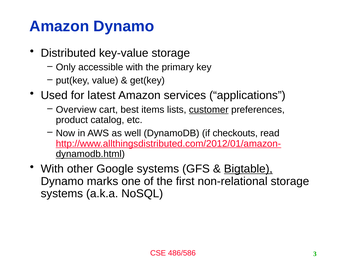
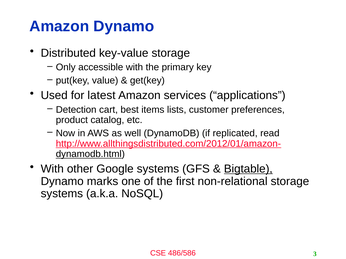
Overview: Overview -> Detection (76, 110)
customer underline: present -> none (209, 110)
checkouts: checkouts -> replicated (235, 133)
